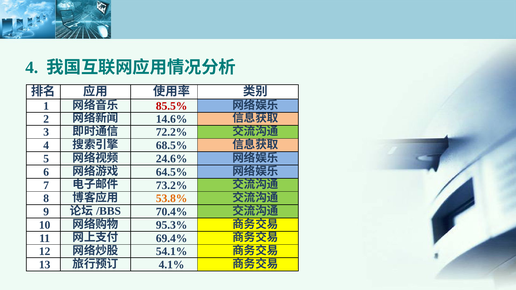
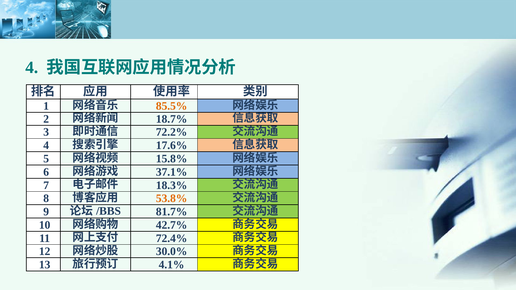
85.5% colour: red -> orange (172, 106)
14.6%: 14.6% -> 18.7% (172, 119)
68.5%: 68.5% -> 17.6% (172, 146)
24.6%: 24.6% -> 15.8% (172, 159)
64.5%: 64.5% -> 37.1% (172, 172)
73.2%: 73.2% -> 18.3% (172, 185)
70.4%: 70.4% -> 81.7% (172, 212)
95.3%: 95.3% -> 42.7% (172, 225)
69.4%: 69.4% -> 72.4% (172, 239)
54.1%: 54.1% -> 30.0% (172, 252)
